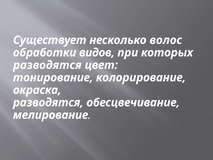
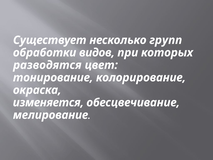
волос: волос -> групп (166, 40)
разводятся: разводятся -> изменяется (48, 102)
